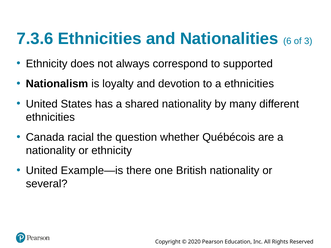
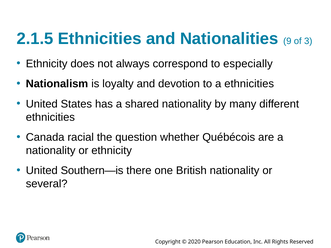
7.3.6: 7.3.6 -> 2.1.5 (35, 39)
6: 6 -> 9 (287, 41)
supported: supported -> especially (248, 64)
Example—is: Example—is -> Southern—is (92, 171)
